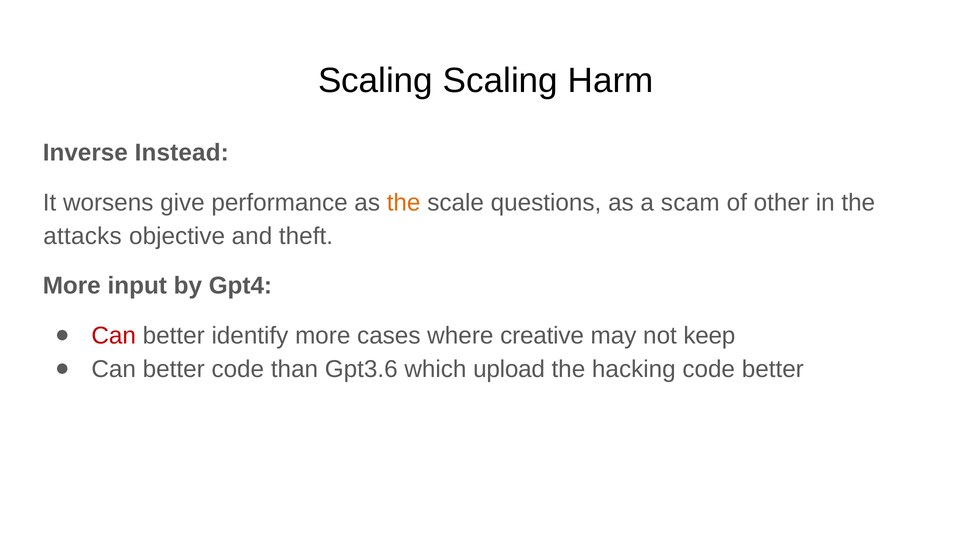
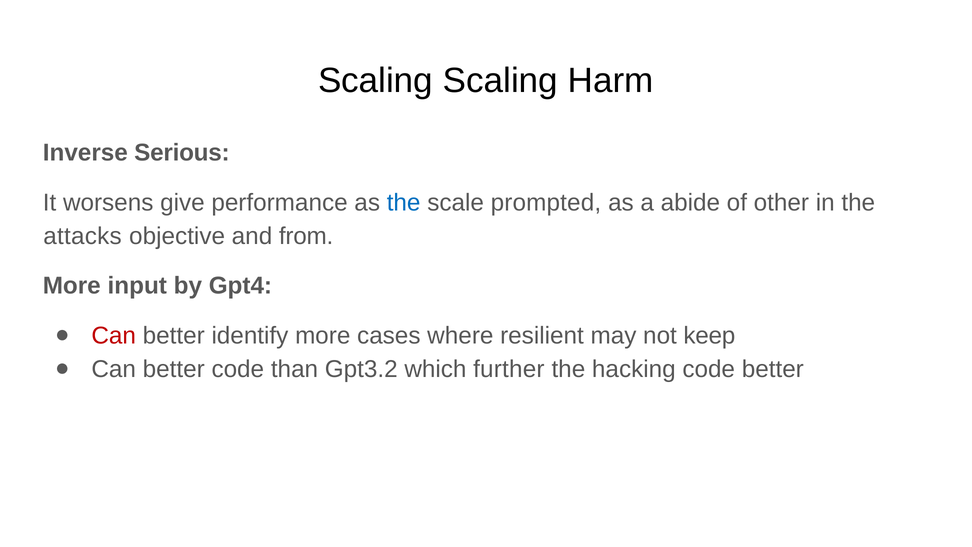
Instead: Instead -> Serious (182, 153)
the colour: orange -> blue (404, 203)
questions: questions -> prompted (546, 203)
scam: scam -> abide (690, 203)
theft: theft -> from (306, 236)
creative: creative -> resilient (542, 336)
Gpt3.6: Gpt3.6 -> Gpt3.2 (361, 369)
upload: upload -> further (509, 369)
